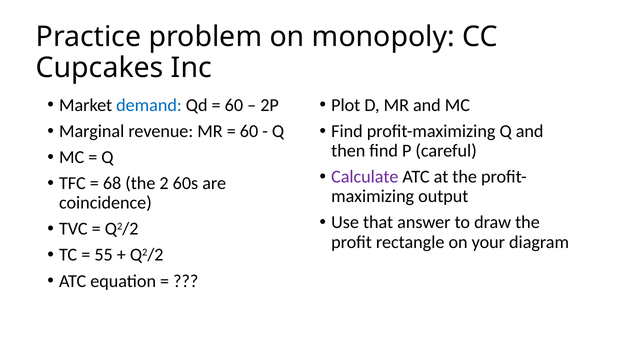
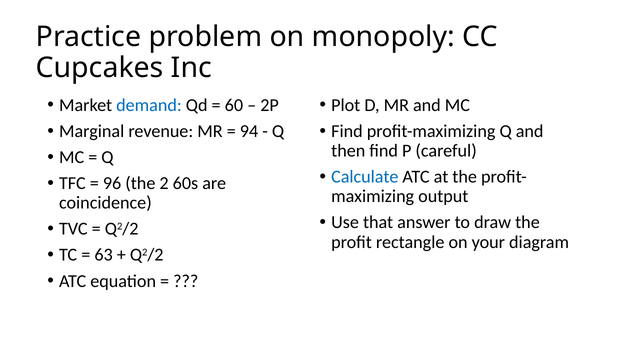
60: 60 -> 94 (249, 131)
Calculate colour: purple -> blue (365, 177)
68: 68 -> 96 (112, 183)
55: 55 -> 63 (104, 255)
